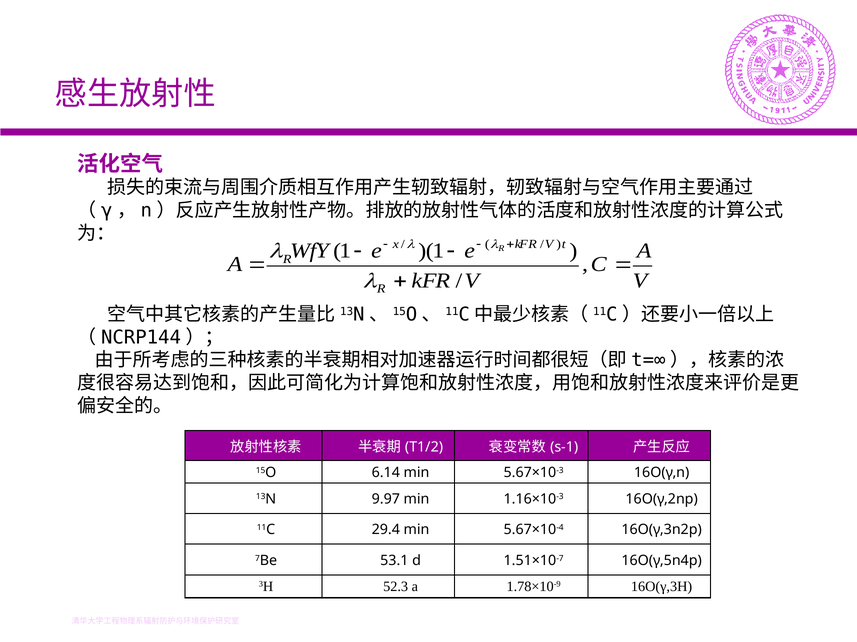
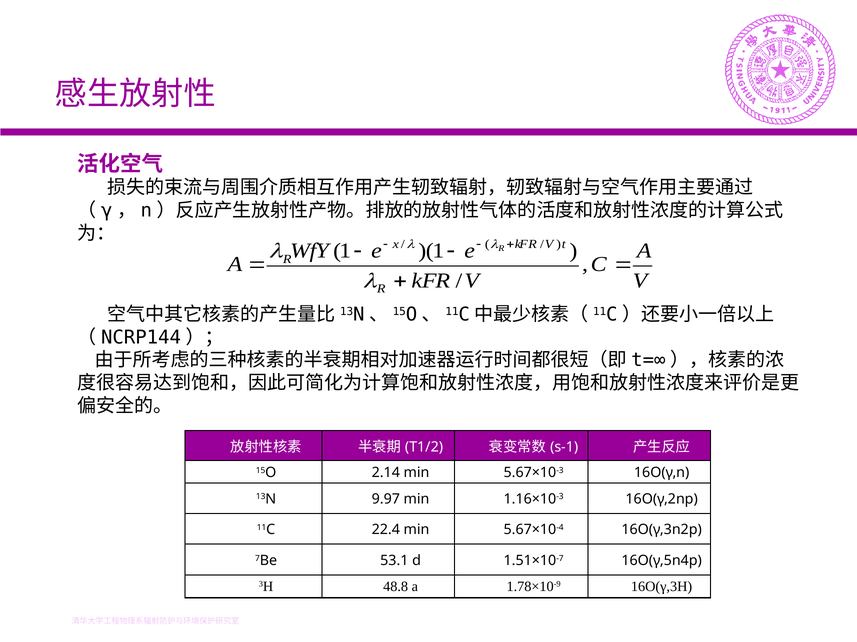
6.14: 6.14 -> 2.14 (386, 473)
29.4: 29.4 -> 22.4 (386, 530)
52.3: 52.3 -> 48.8 (396, 587)
